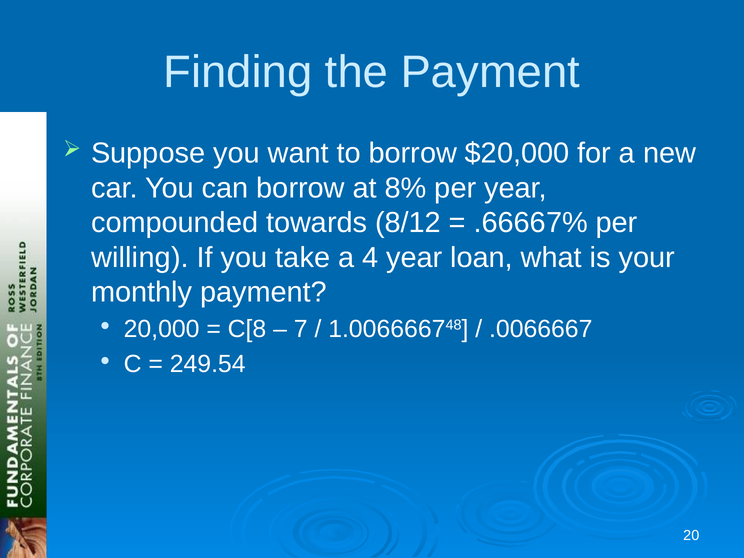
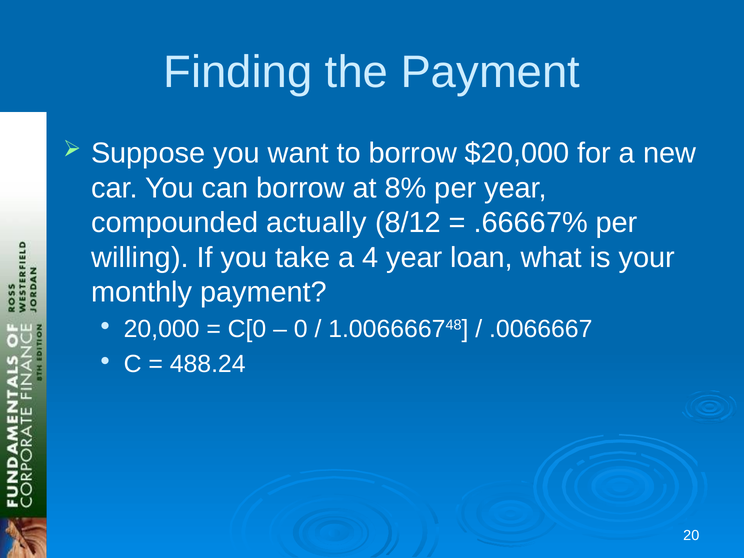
towards: towards -> actually (316, 223)
C[8: C[8 -> C[0 (247, 329)
7: 7 -> 0 (301, 329)
249.54: 249.54 -> 488.24 (208, 364)
